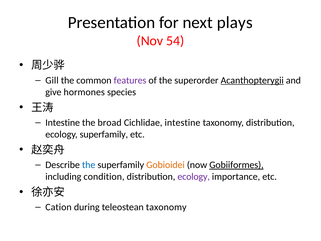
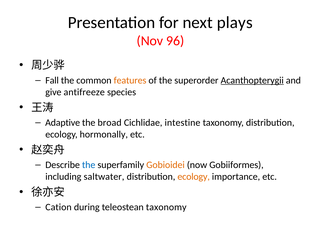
54: 54 -> 96 (175, 41)
Gill: Gill -> Fall (52, 80)
features colour: purple -> orange (130, 80)
hormones: hormones -> antifreeze (84, 92)
Intestine: Intestine -> Adaptive (63, 122)
ecology superfamily: superfamily -> hormonally (104, 134)
Gobiiformes underline: present -> none (236, 165)
condition: condition -> saltwater (104, 177)
ecology colour: purple -> orange (194, 177)
